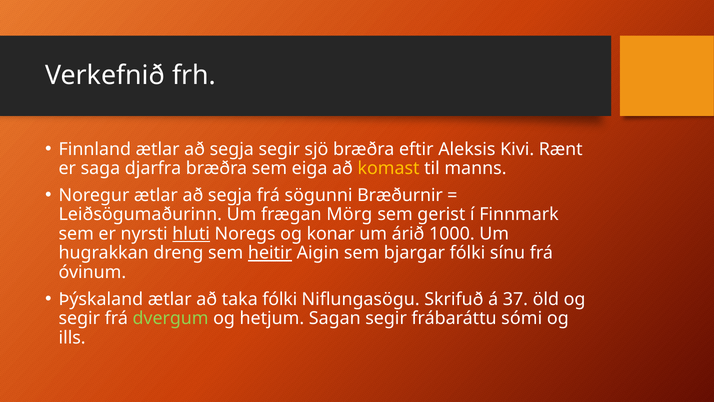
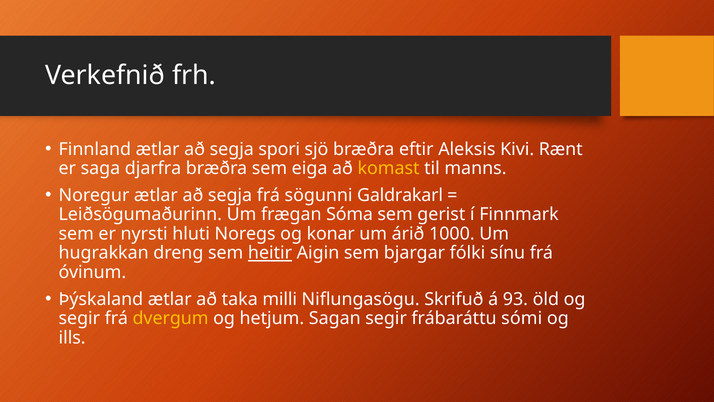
segja segir: segir -> spori (279, 149)
Bræðurnir: Bræðurnir -> Galdrakarl (400, 195)
Mörg: Mörg -> Sóma (350, 214)
hluti underline: present -> none (191, 234)
taka fólki: fólki -> milli (280, 299)
37: 37 -> 93 (515, 299)
dvergum colour: light green -> yellow (171, 318)
